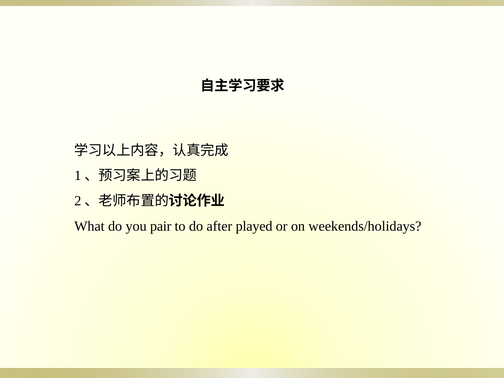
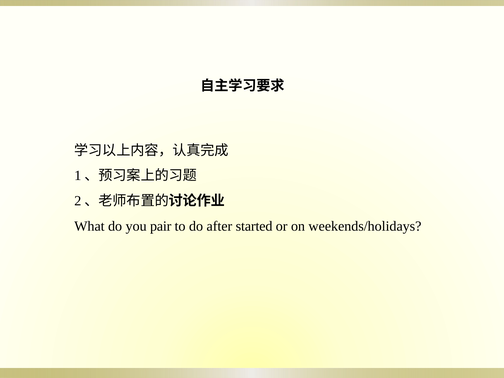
played: played -> started (254, 226)
